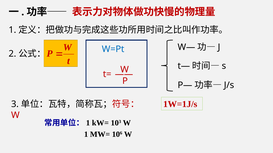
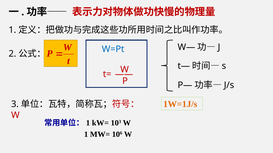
1W=1J/s colour: red -> orange (180, 105)
